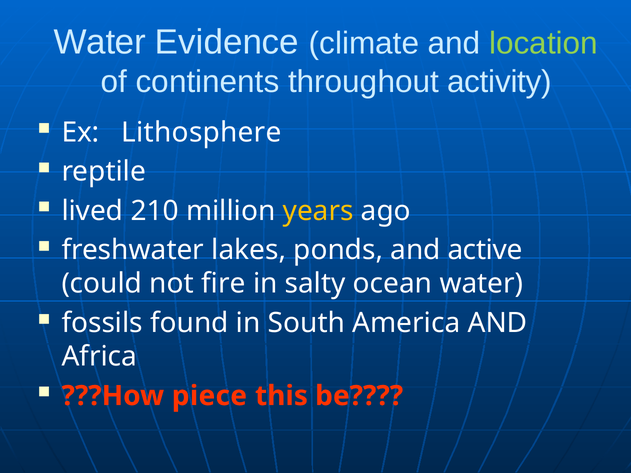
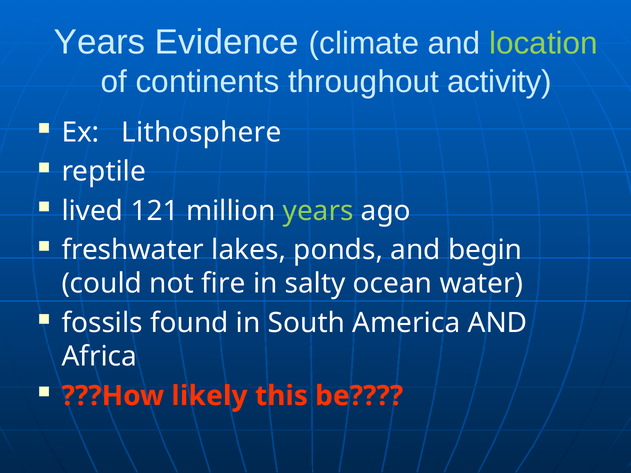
Water: Water -> Years (100, 42)
210: 210 -> 121 (155, 211)
years colour: yellow -> light green (318, 211)
active: active -> begin (485, 250)
piece: piece -> likely (209, 396)
